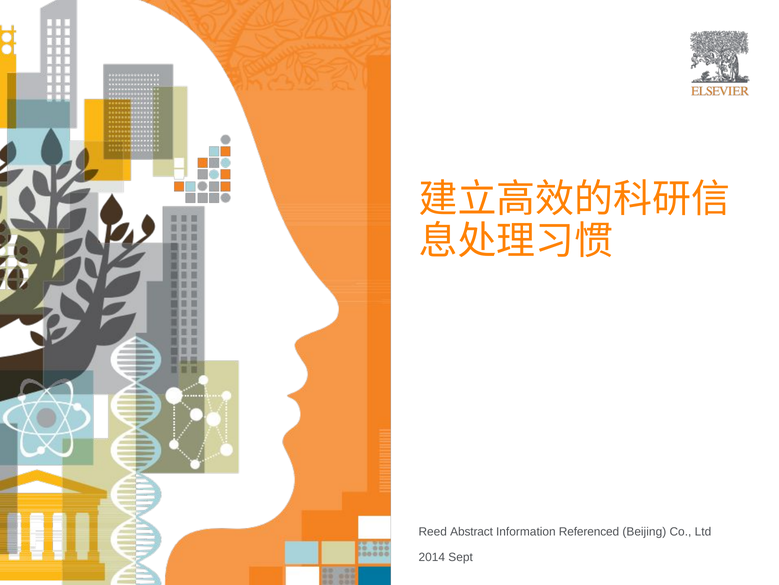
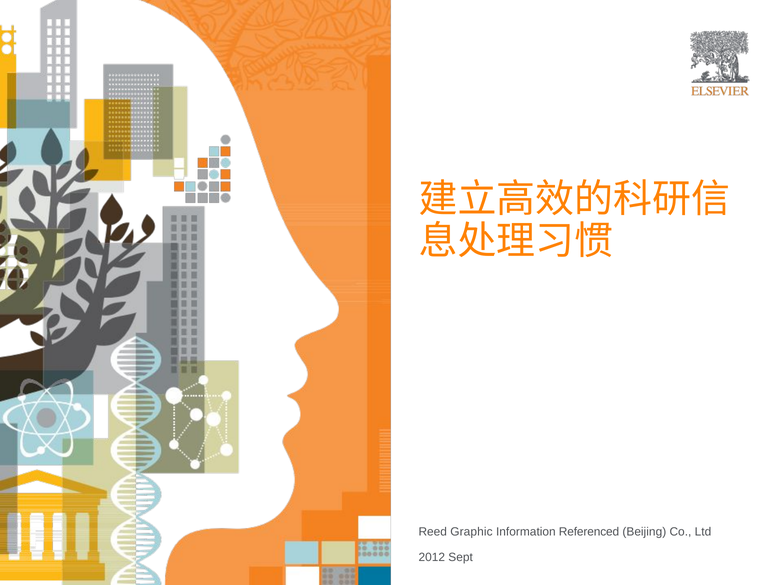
Abstract: Abstract -> Graphic (471, 531)
2014: 2014 -> 2012 (432, 557)
